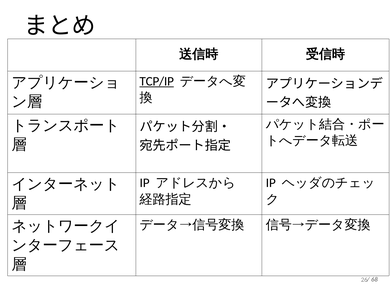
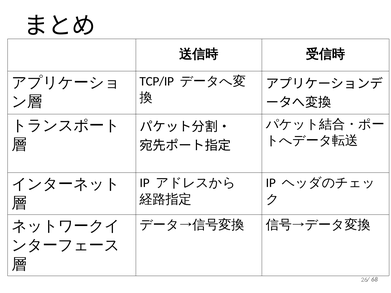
TCP/IP underline: present -> none (157, 81)
